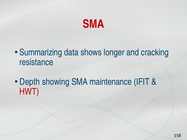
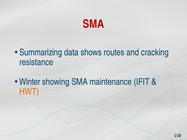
longer: longer -> routes (114, 53)
Depth: Depth -> Winter (30, 82)
HWT colour: red -> orange (29, 92)
